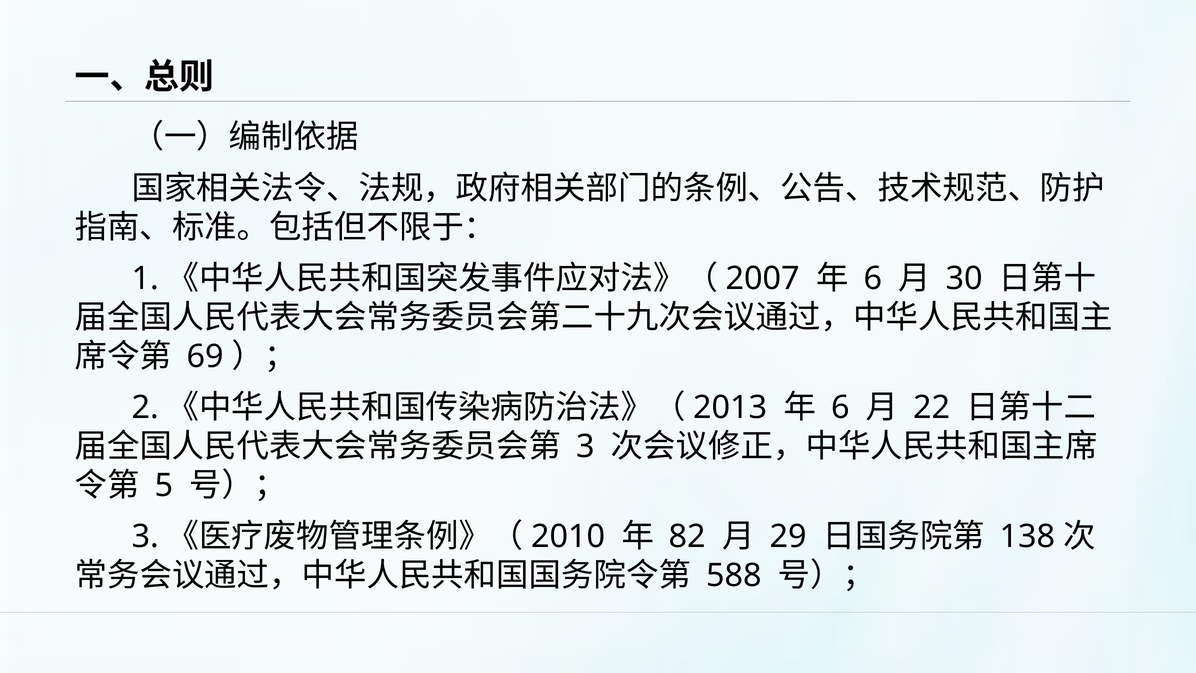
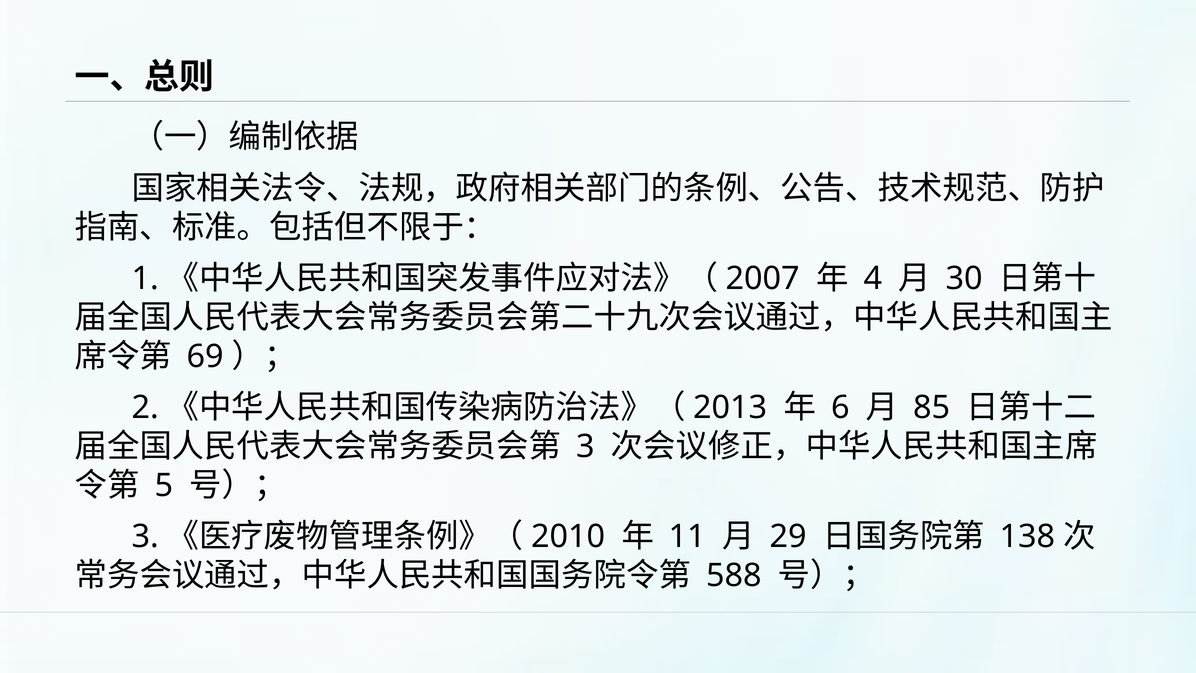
6: 6 -> 4 (873, 279)
22: 22 -> 85 (932, 408)
82: 82 -> 11 (687, 537)
